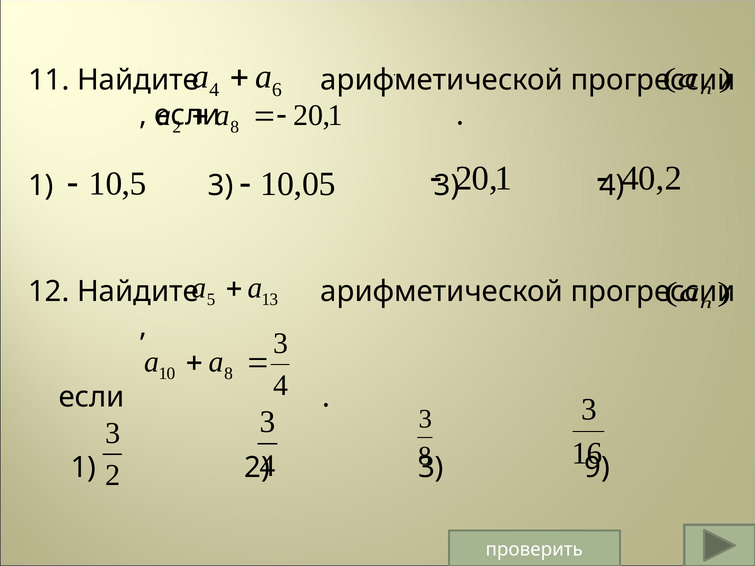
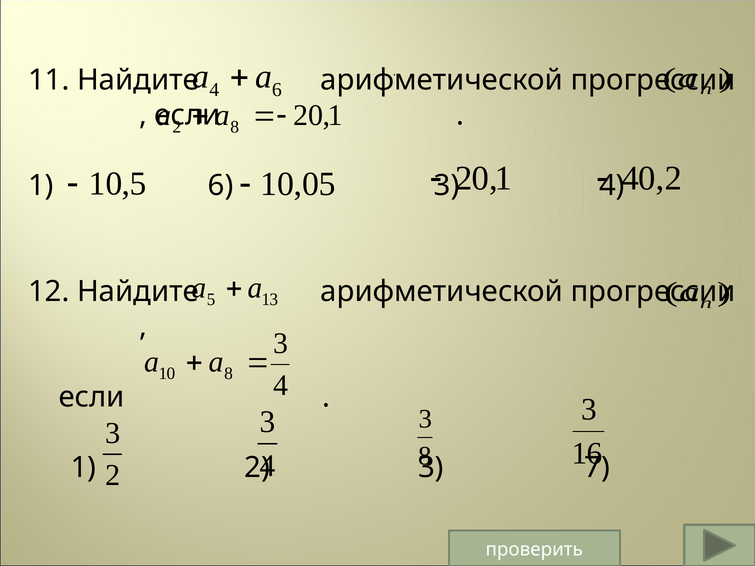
1 3: 3 -> 6 (221, 186)
9: 9 -> 7 (597, 468)
